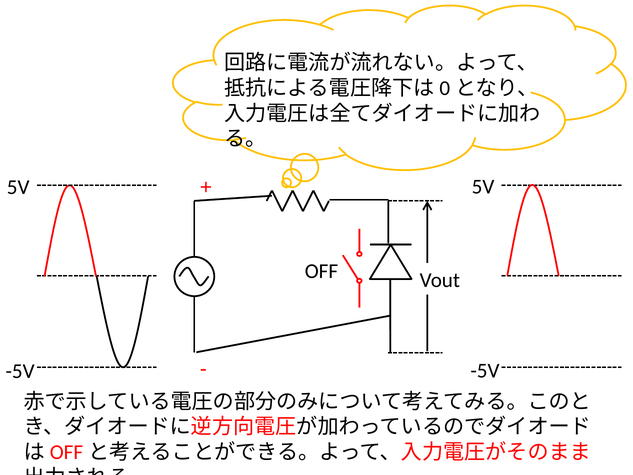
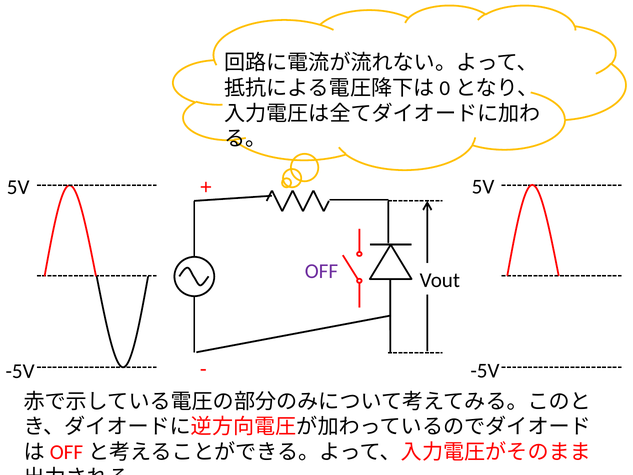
OFF colour: black -> purple (321, 271)
